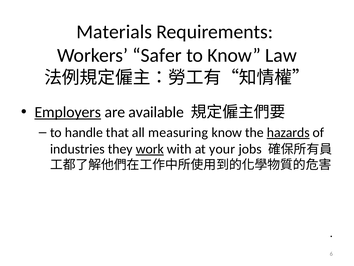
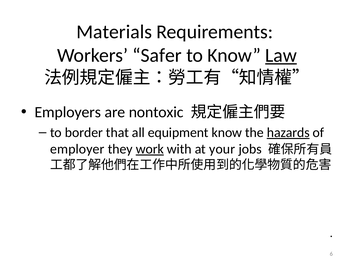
Law underline: none -> present (281, 55)
Employers underline: present -> none (68, 112)
available: available -> nontoxic (156, 112)
handle: handle -> border (84, 132)
measuring: measuring -> equipment (178, 132)
industries: industries -> employer (77, 149)
